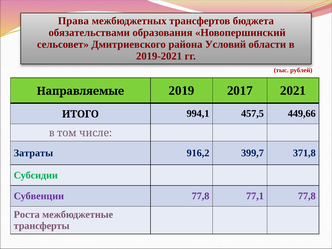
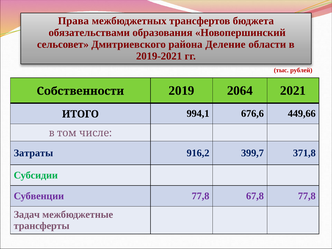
Условий: Условий -> Деление (225, 44)
Направляемые: Направляемые -> Собственности (80, 91)
2017: 2017 -> 2064 (240, 91)
457,5: 457,5 -> 676,6 (252, 114)
77,1: 77,1 -> 67,8 (255, 196)
Роста: Роста -> Задач (27, 215)
